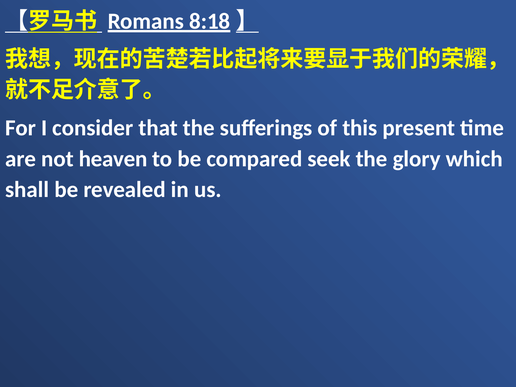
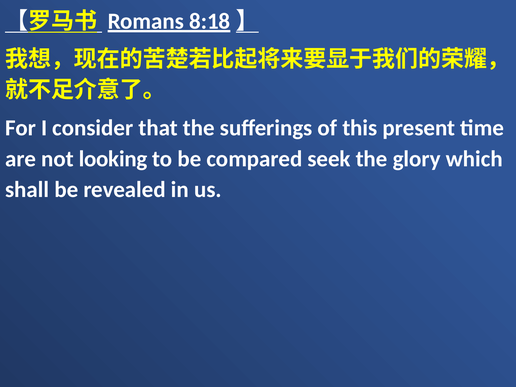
heaven: heaven -> looking (113, 159)
